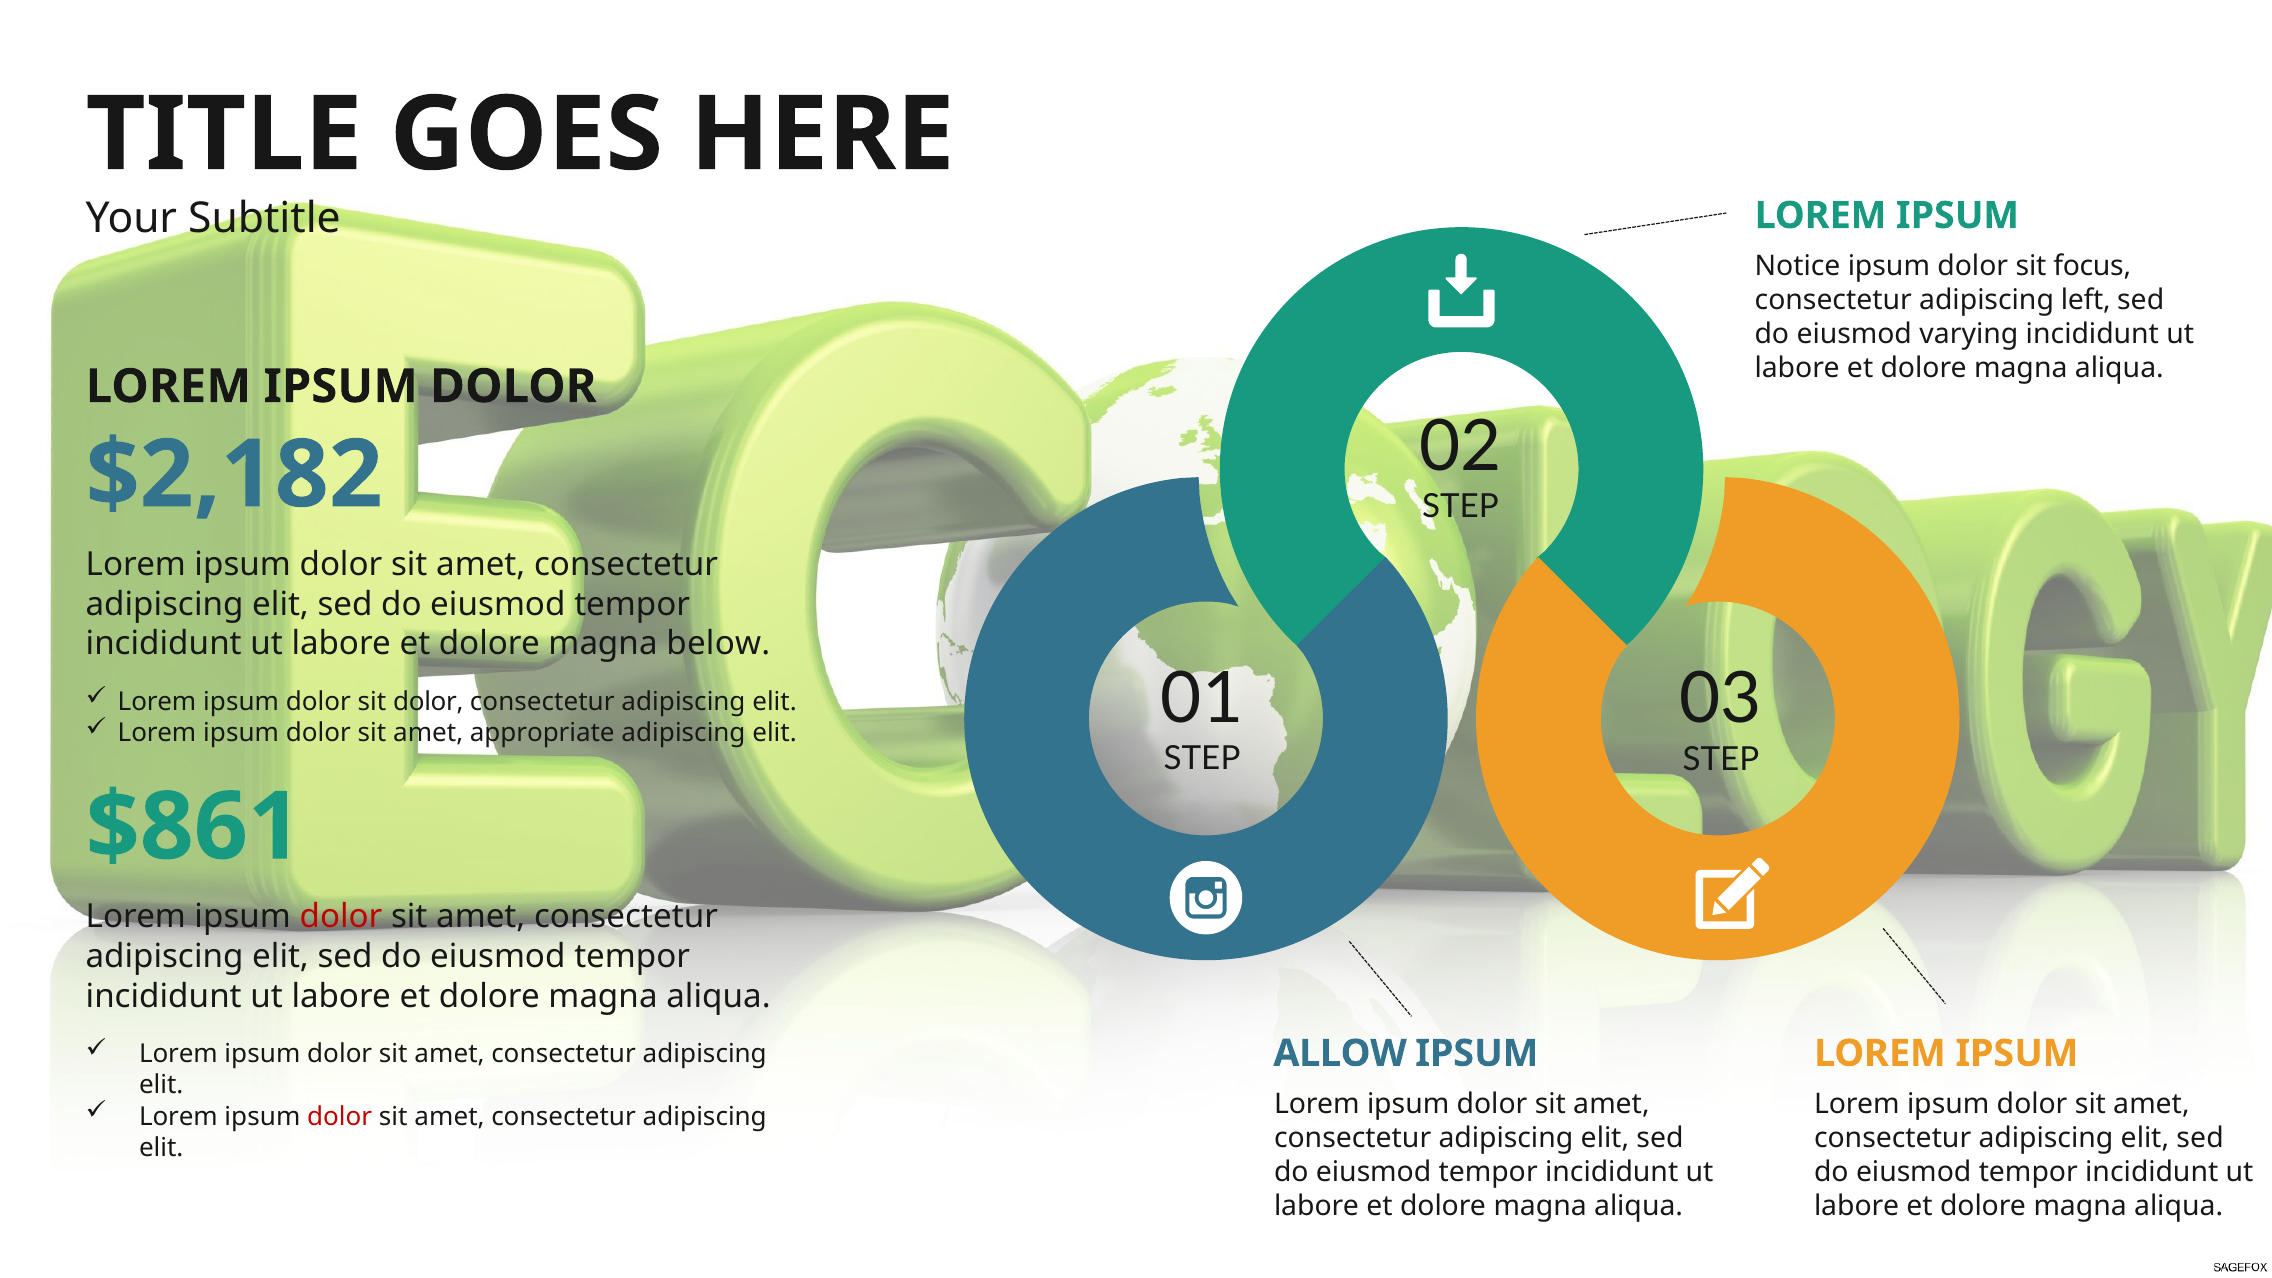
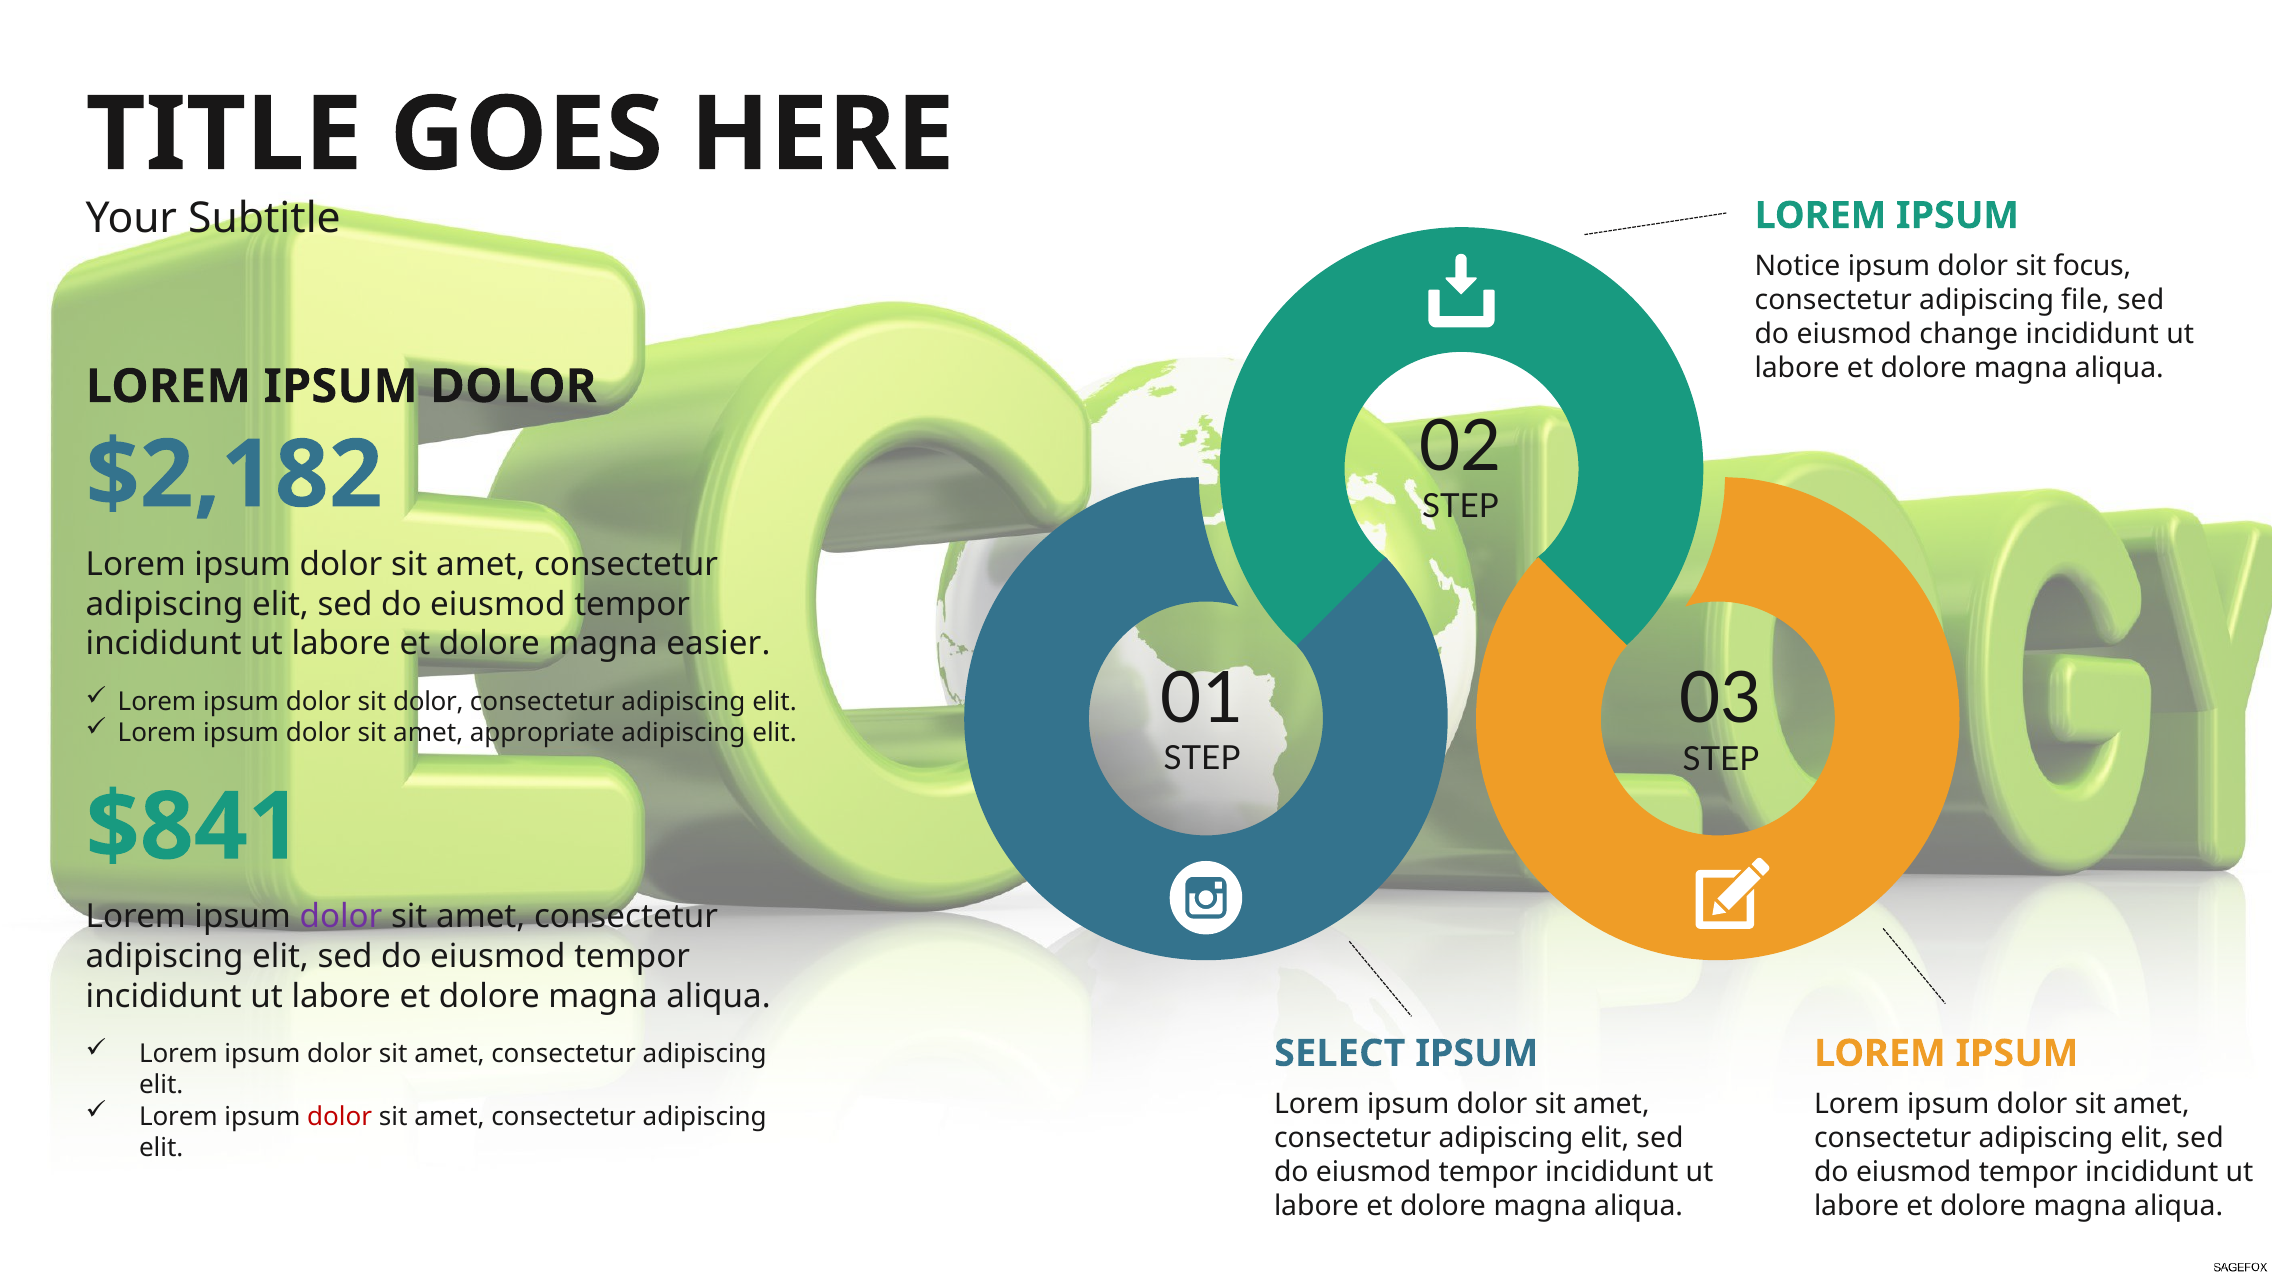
left: left -> file (2086, 300)
varying: varying -> change (1969, 334)
below: below -> easier (718, 644)
$861: $861 -> $841 (194, 827)
dolor colour: red -> purple (341, 917)
ALLOW: ALLOW -> SELECT (1340, 1053)
